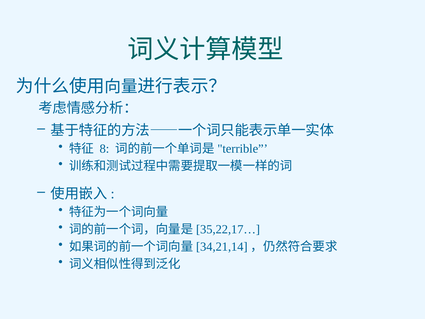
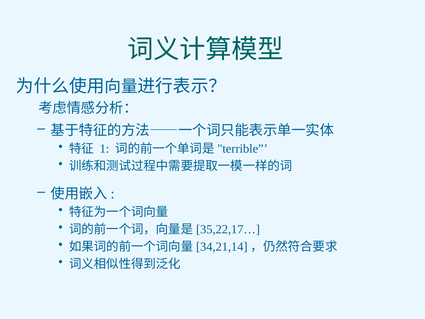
8: 8 -> 1 (104, 149)
